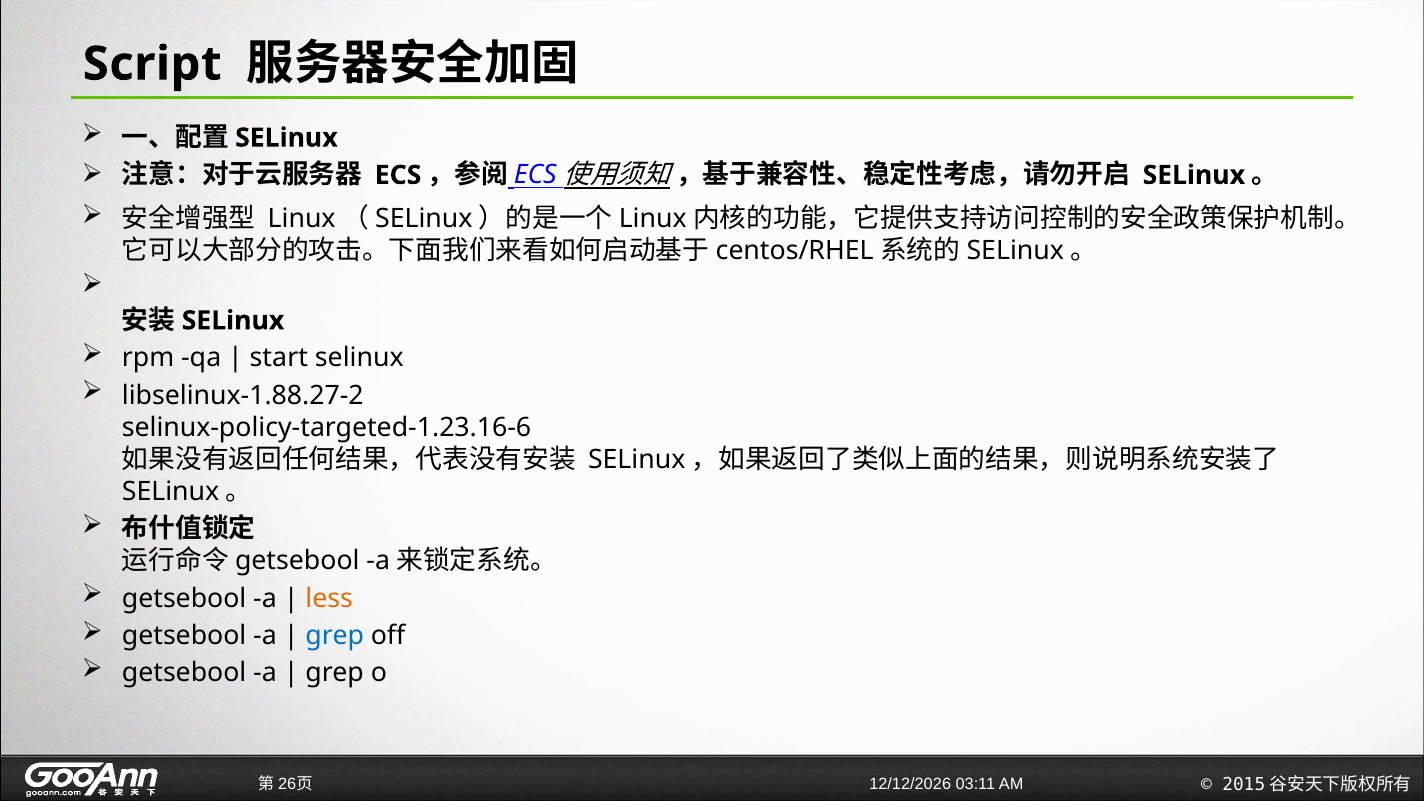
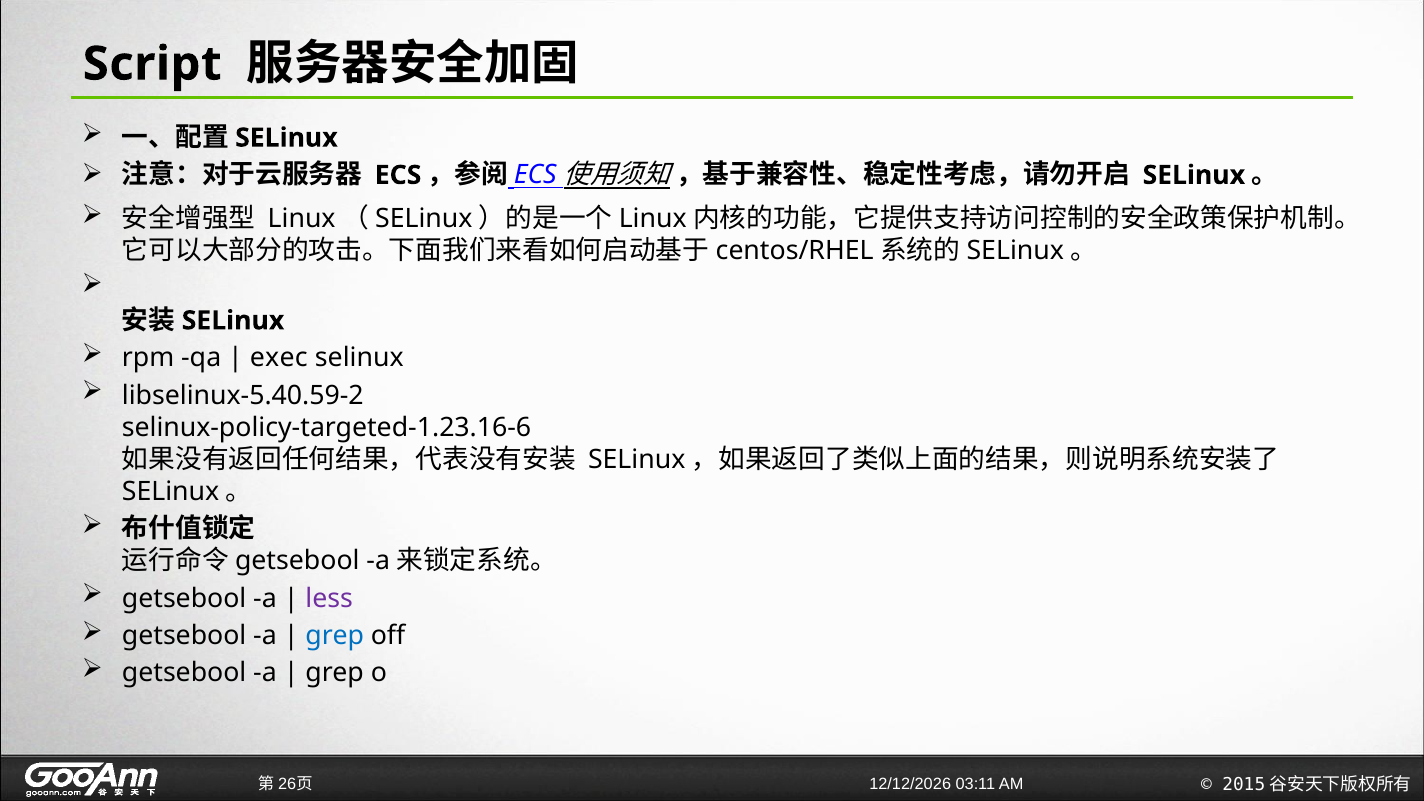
start: start -> exec (279, 358)
libselinux-1.88.27-2: libselinux-1.88.27-2 -> libselinux-5.40.59-2 (243, 395)
less colour: orange -> purple (329, 598)
